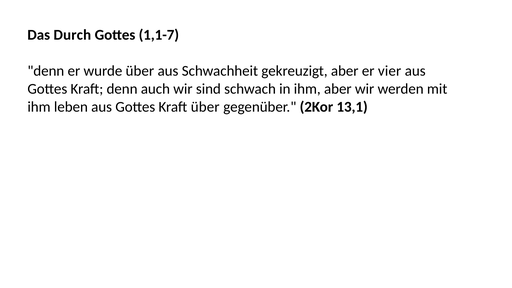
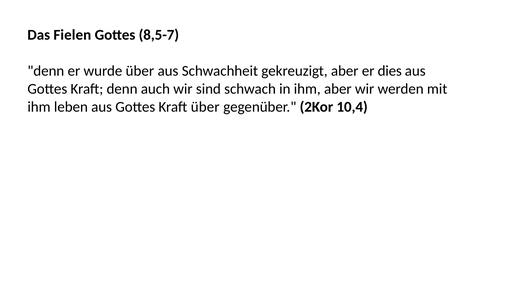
Durch: Durch -> Fielen (72, 35)
1,1-7: 1,1-7 -> 8,5-7 (159, 35)
vier: vier -> dies (390, 71)
13,1: 13,1 -> 10,4 (352, 107)
